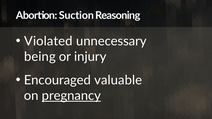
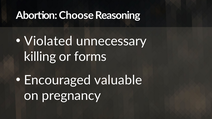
Suction: Suction -> Choose (76, 15)
being: being -> killing (40, 57)
injury: injury -> forms (90, 57)
pregnancy underline: present -> none (71, 96)
